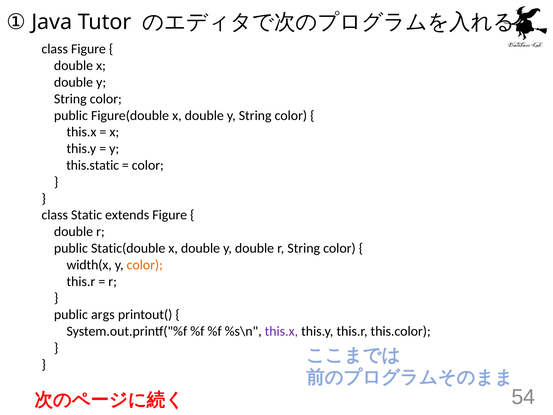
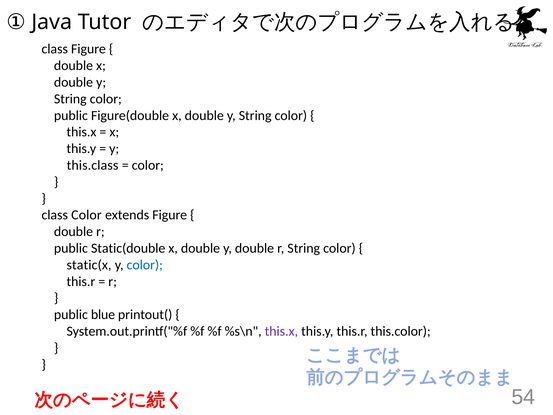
this.static: this.static -> this.class (93, 165)
class Static: Static -> Color (86, 215)
width(x: width(x -> static(x (89, 265)
color colour: orange -> blue (145, 265)
args: args -> blue (103, 314)
